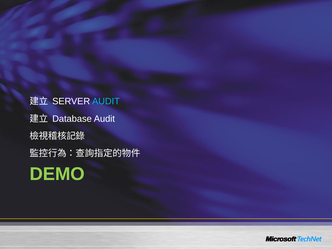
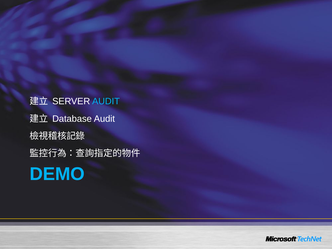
DEMO colour: light green -> light blue (57, 174)
